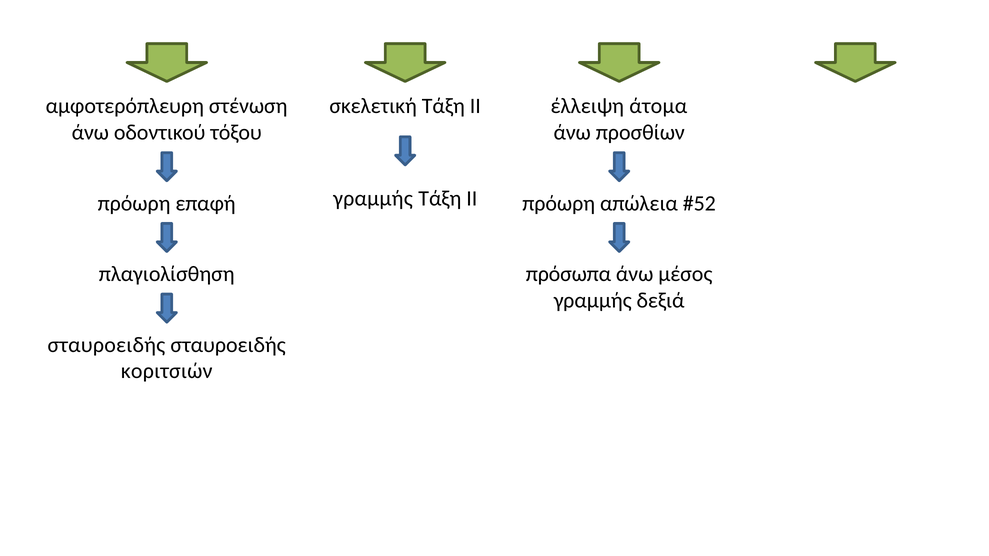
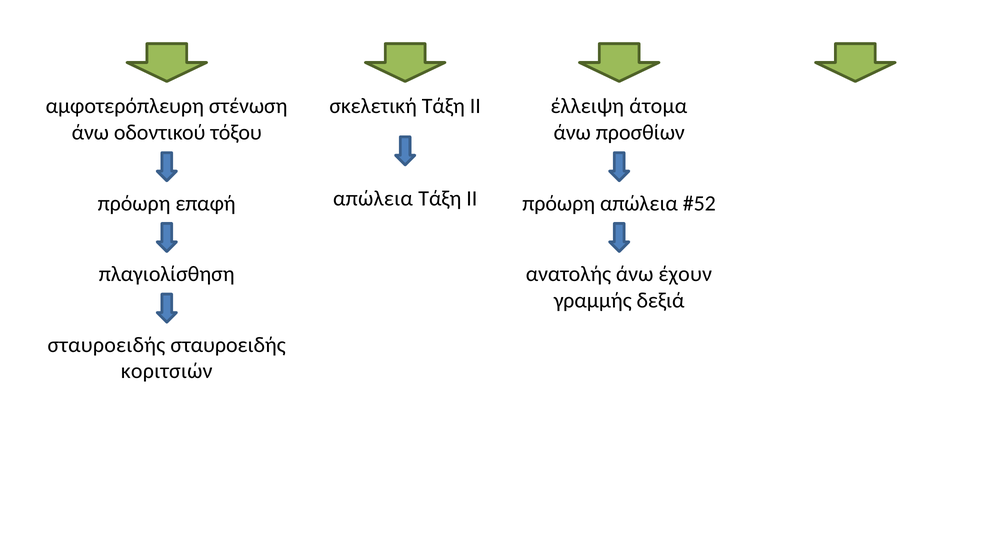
γραμμής: γραμμής -> απώλεια (373, 198)
πρόσωπα: πρόσωπα -> ανατολής (568, 274)
μέσος: μέσος -> έχουν (685, 274)
